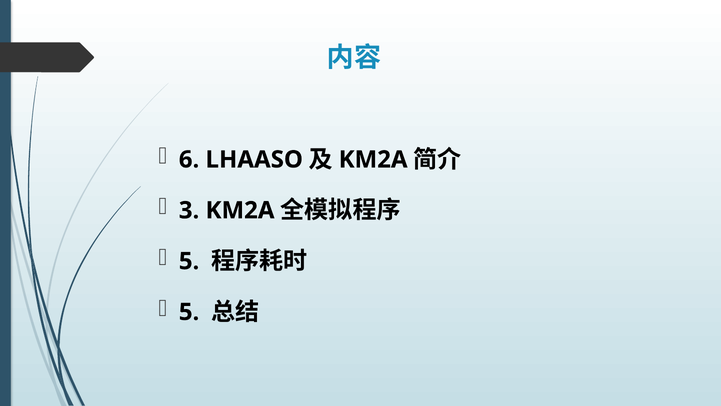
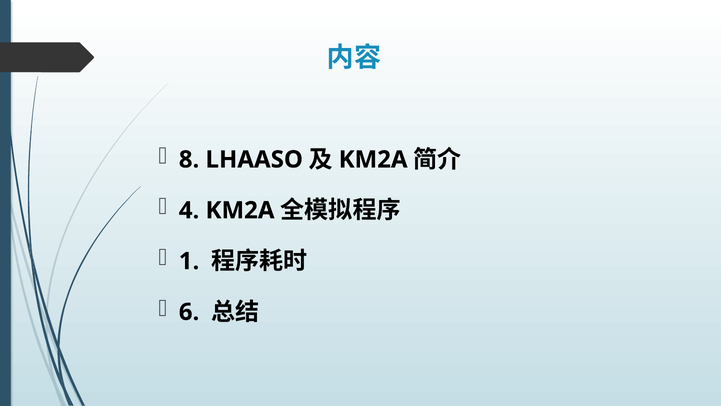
6: 6 -> 8 (189, 159)
3: 3 -> 4 (189, 210)
5: 5 -> 1 (189, 261)
5: 5 -> 6 (189, 312)
